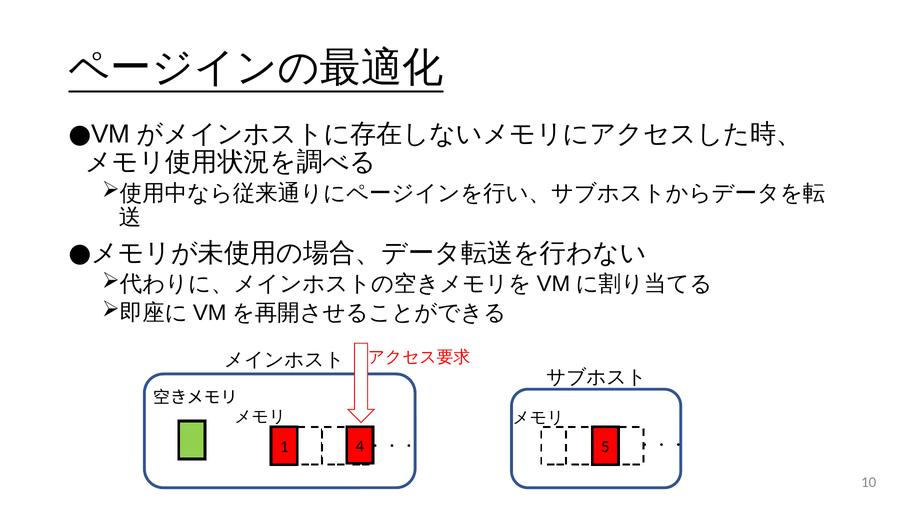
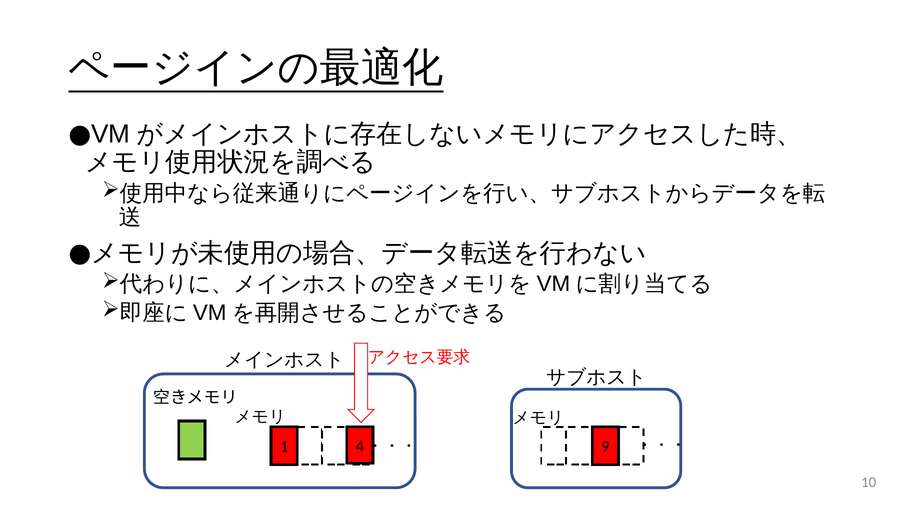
5: 5 -> 9 (605, 447)
